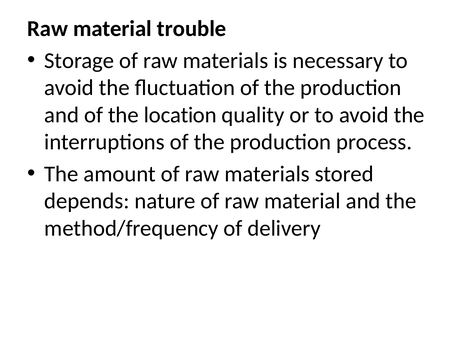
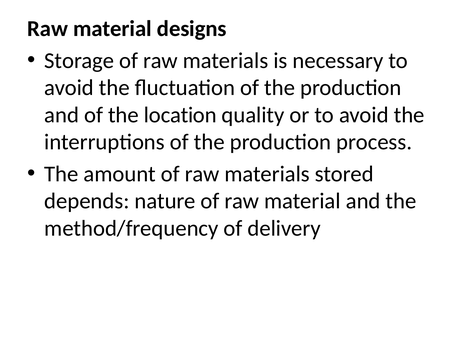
trouble: trouble -> designs (192, 29)
